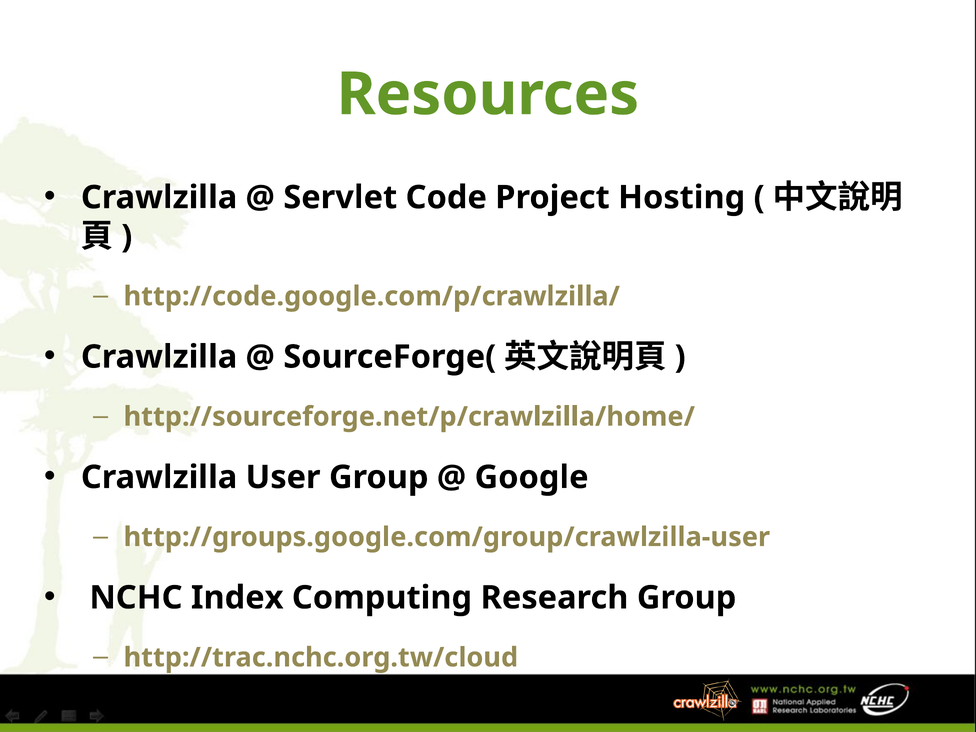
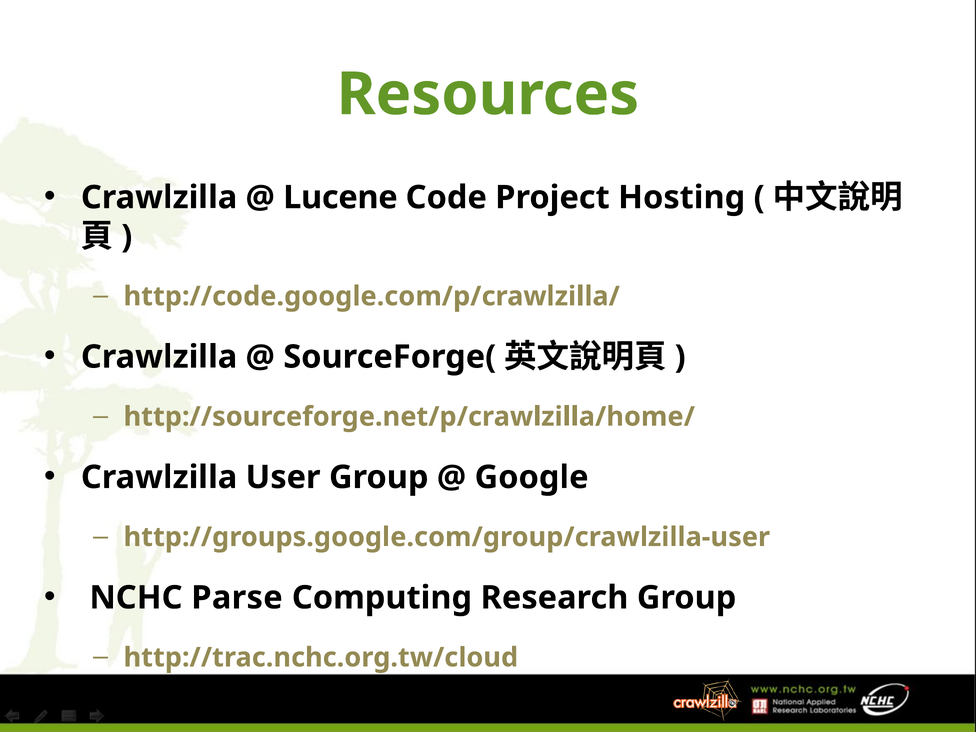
Servlet: Servlet -> Lucene (340, 197)
Index: Index -> Parse (237, 598)
